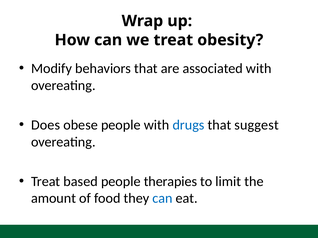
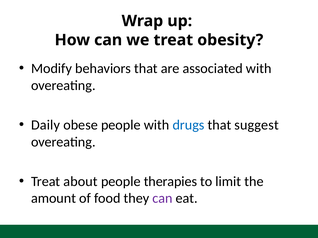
Does: Does -> Daily (46, 125)
based: based -> about (81, 182)
can colour: blue -> purple (162, 199)
